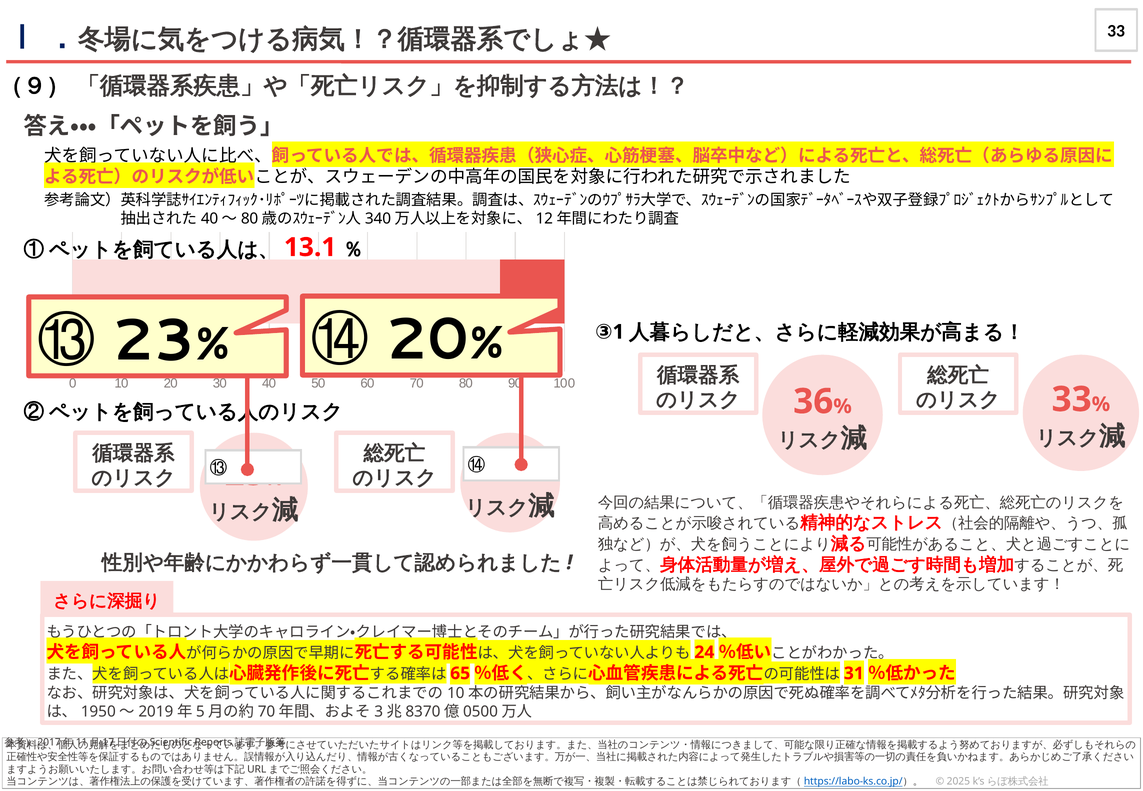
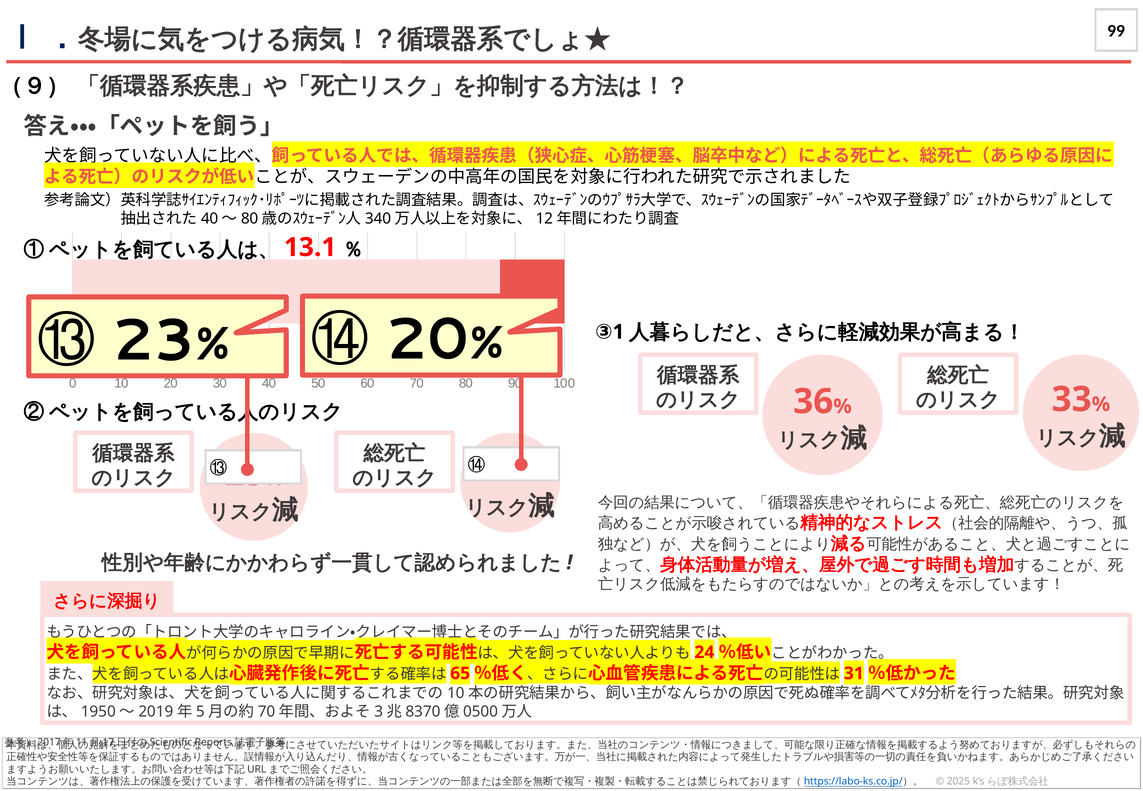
33: 33 -> 99 (1116, 31)
